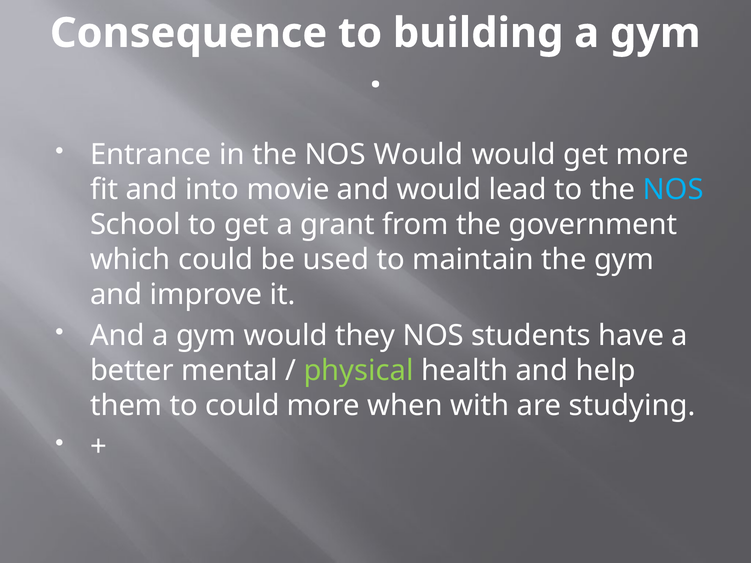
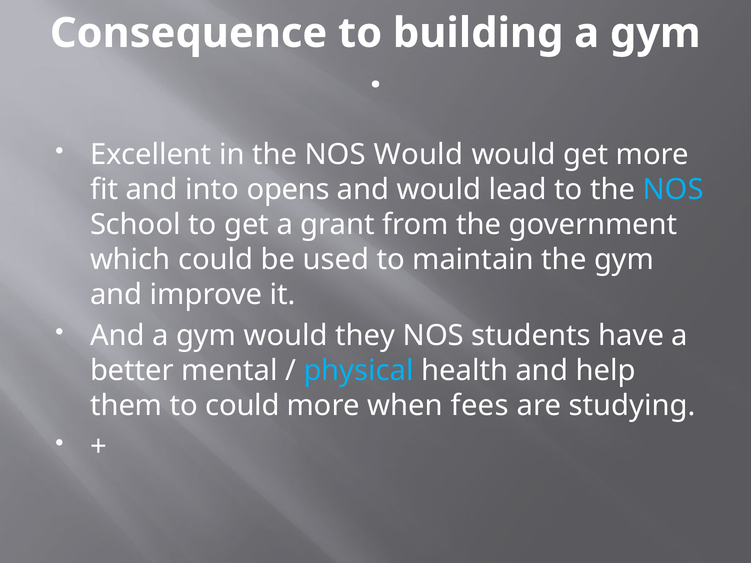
Entrance: Entrance -> Excellent (151, 155)
movie: movie -> opens (288, 190)
physical colour: light green -> light blue (359, 371)
with: with -> fees (480, 406)
